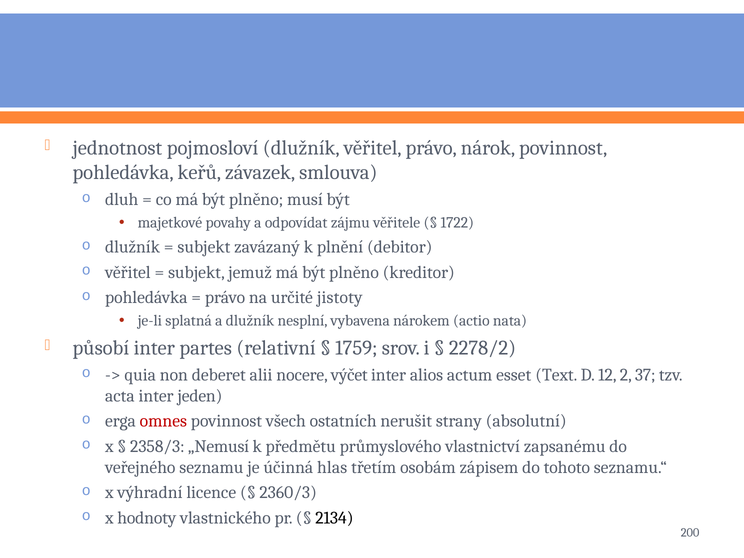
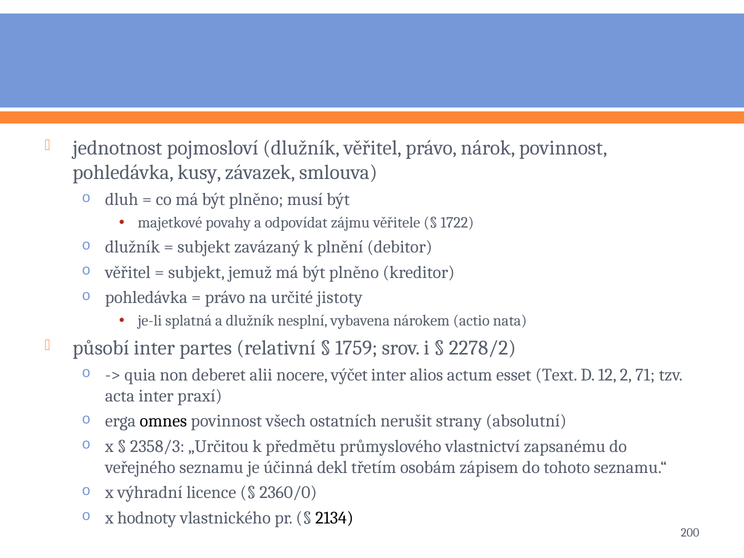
keřů: keřů -> kusy (199, 173)
37: 37 -> 71 (645, 375)
jeden: jeden -> praxí (200, 396)
omnes colour: red -> black (163, 421)
„Nemusí: „Nemusí -> „Určitou (219, 446)
hlas: hlas -> dekl (332, 467)
2360/3: 2360/3 -> 2360/0 (288, 493)
